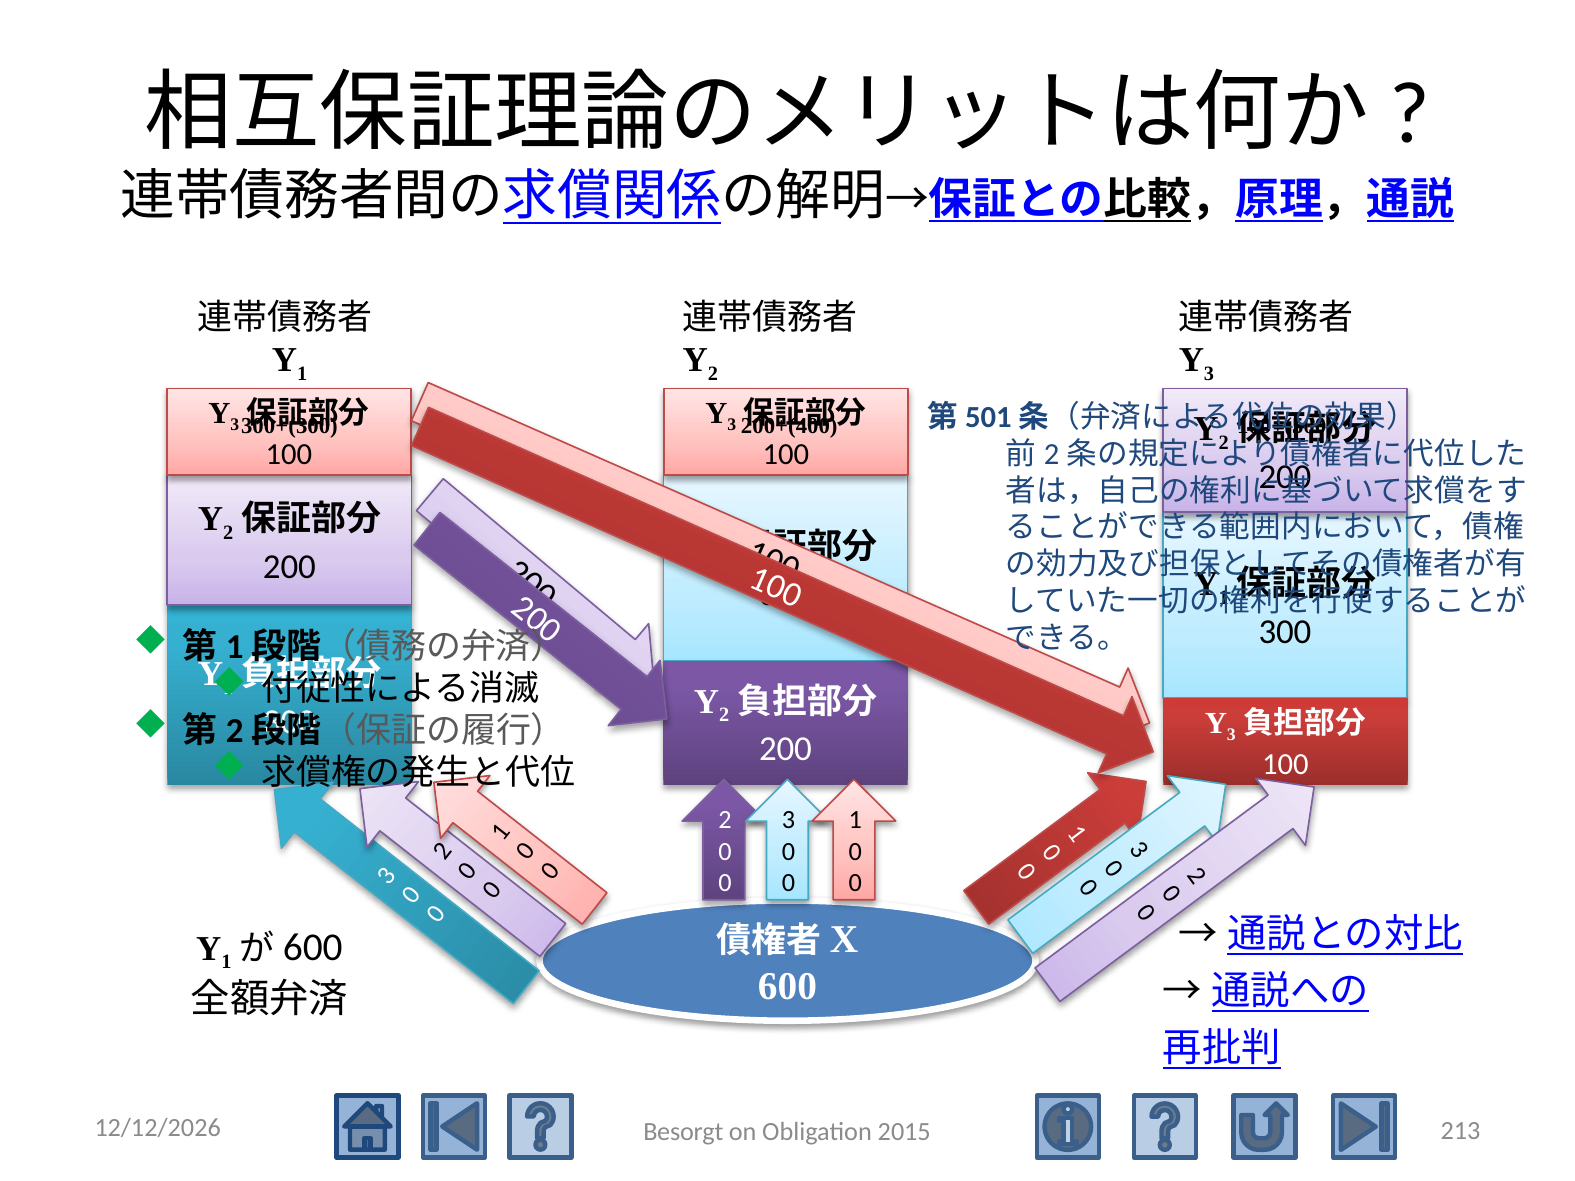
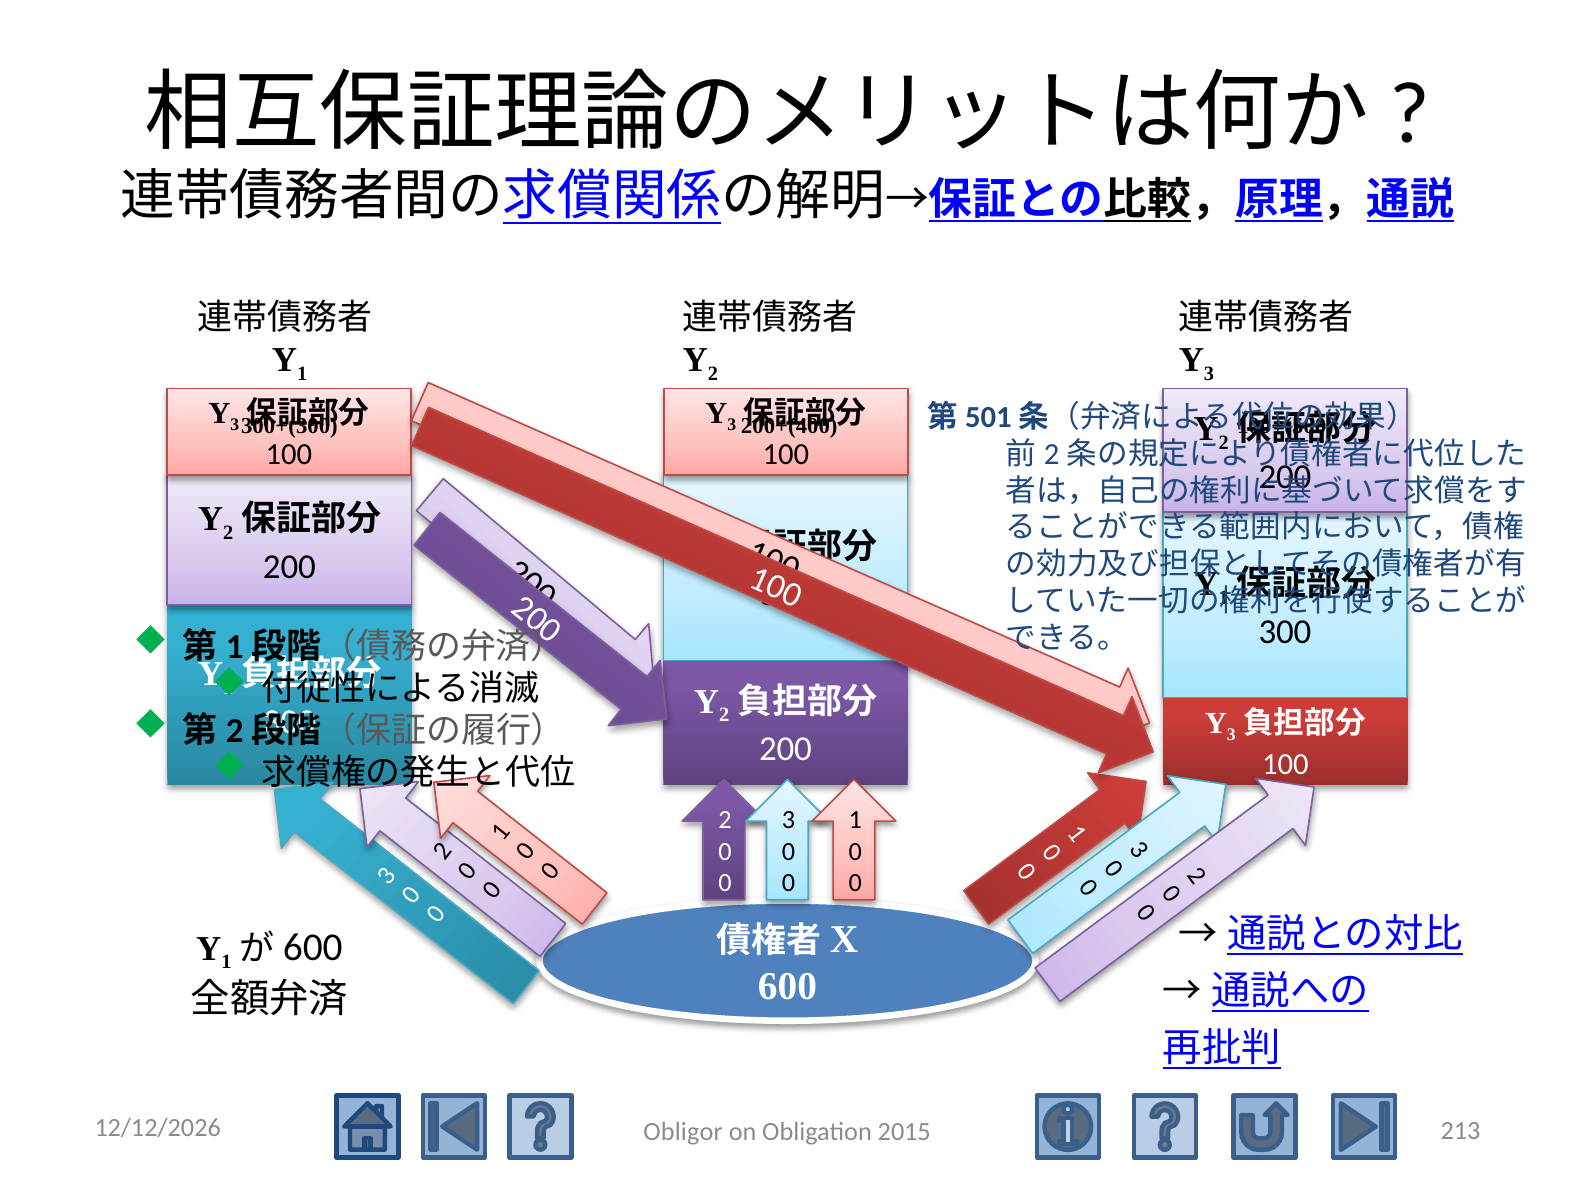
Besorgt: Besorgt -> Obligor (683, 1132)
